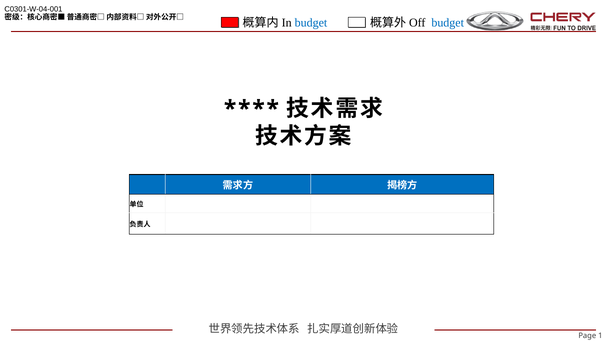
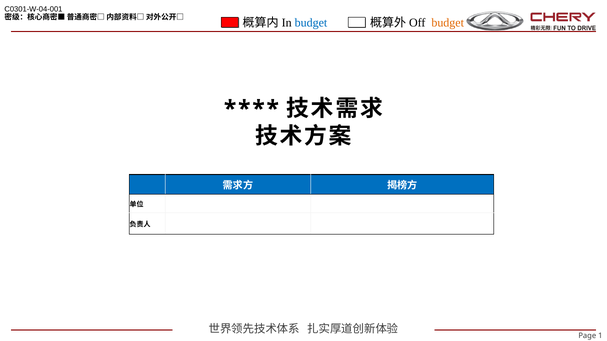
budget colour: blue -> orange (448, 23)
